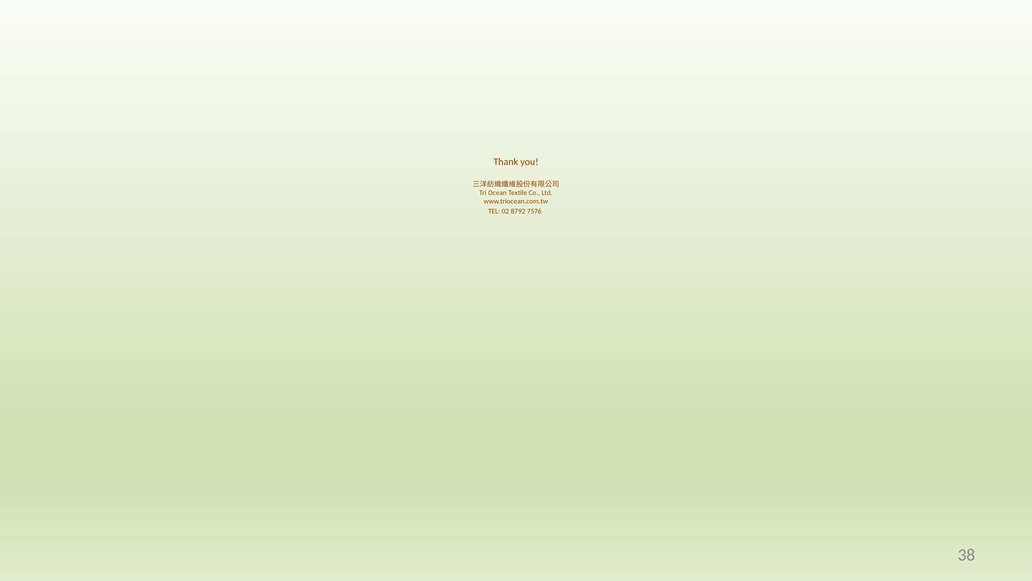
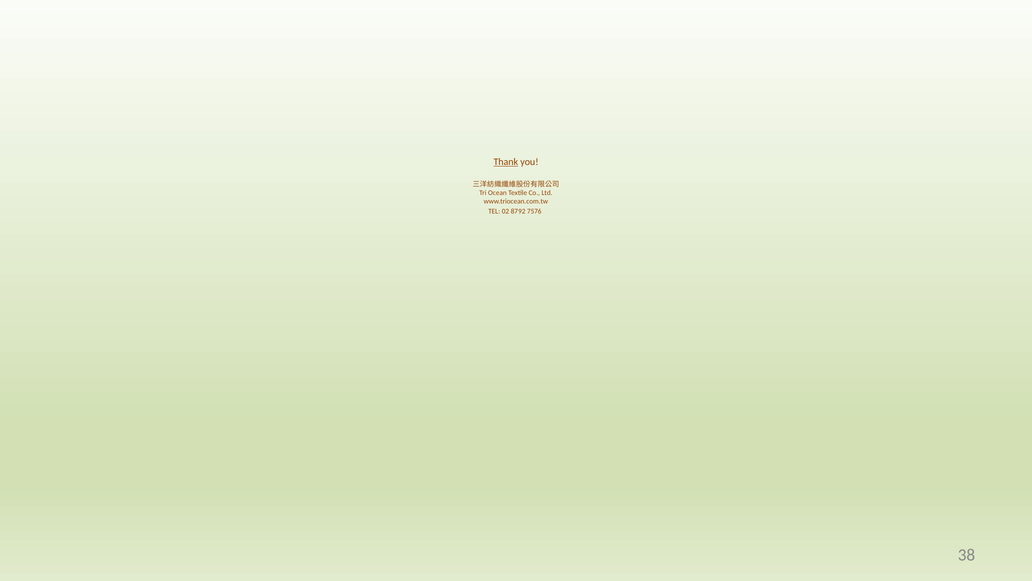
Thank underline: none -> present (506, 162)
